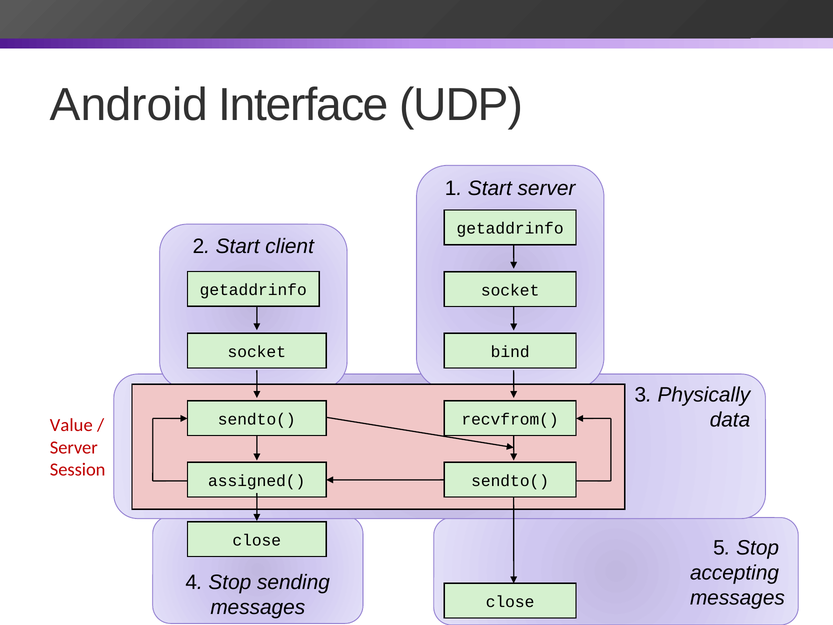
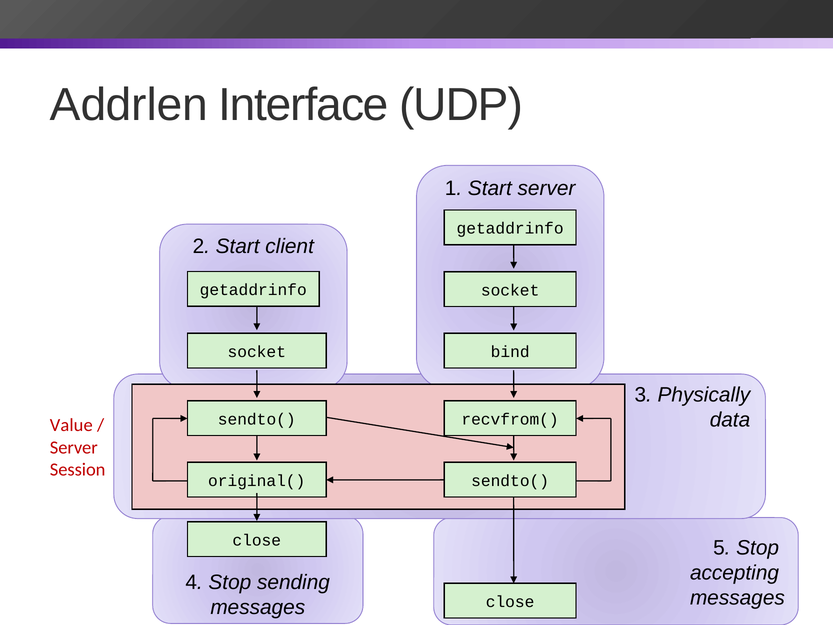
Android: Android -> Addrlen (129, 105)
assigned(: assigned( -> original( (257, 481)
